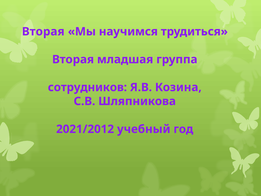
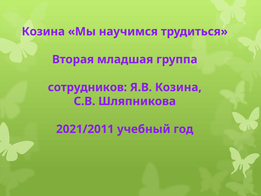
Вторая: Вторая -> Козина (43, 32)
2021/2012: 2021/2012 -> 2021/2011 (85, 129)
